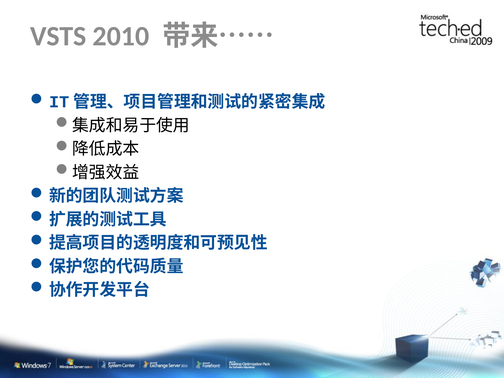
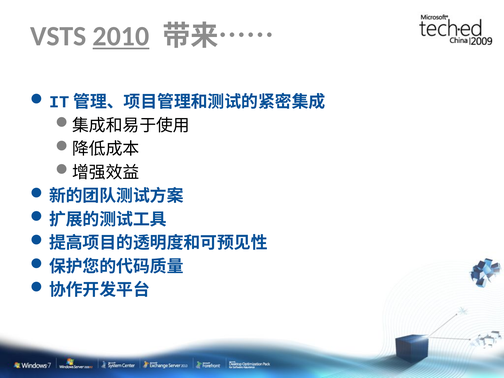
2010 underline: none -> present (121, 36)
